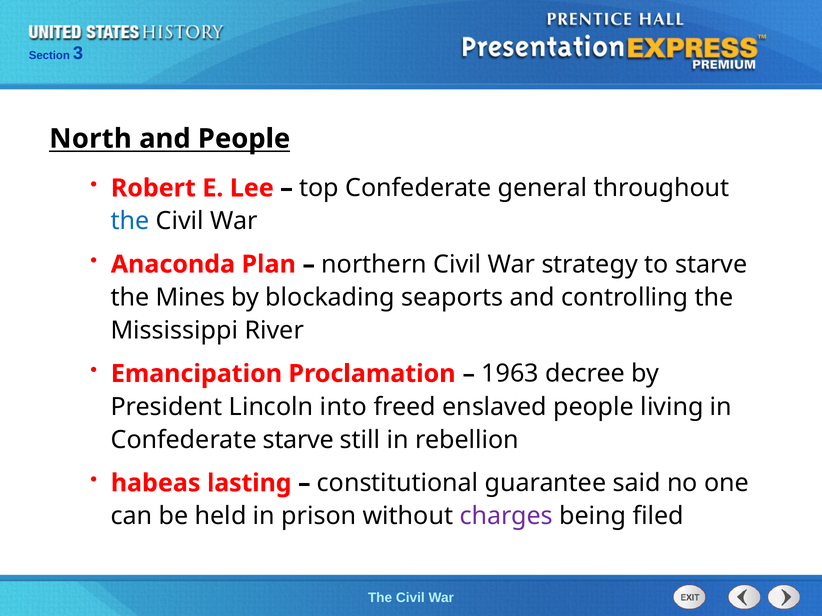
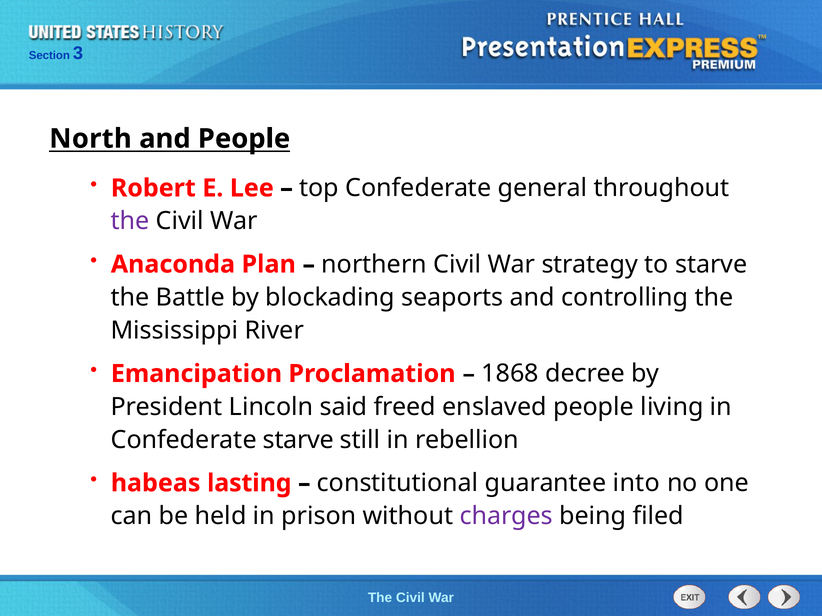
the colour: blue -> purple (130, 221)
Mines: Mines -> Battle (190, 298)
1963: 1963 -> 1868 (510, 374)
into: into -> said (343, 407)
said: said -> into (636, 483)
